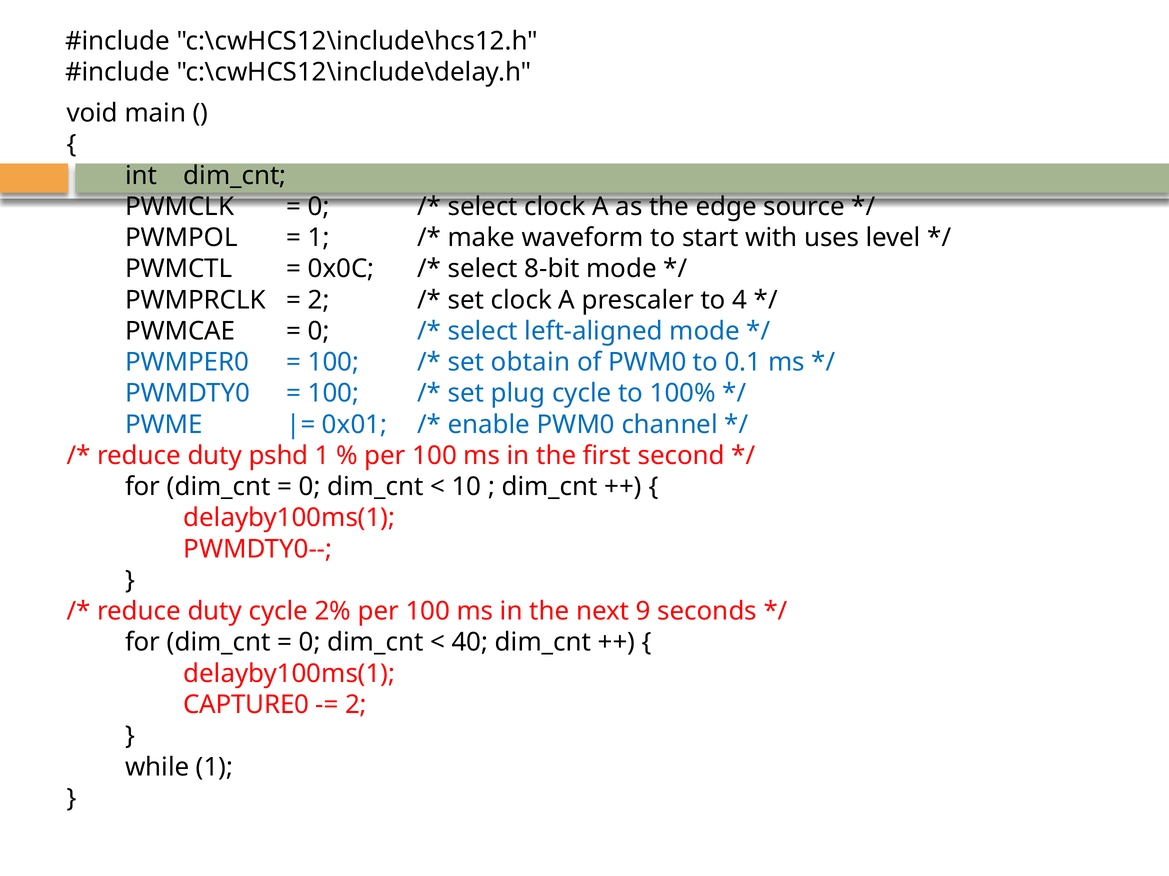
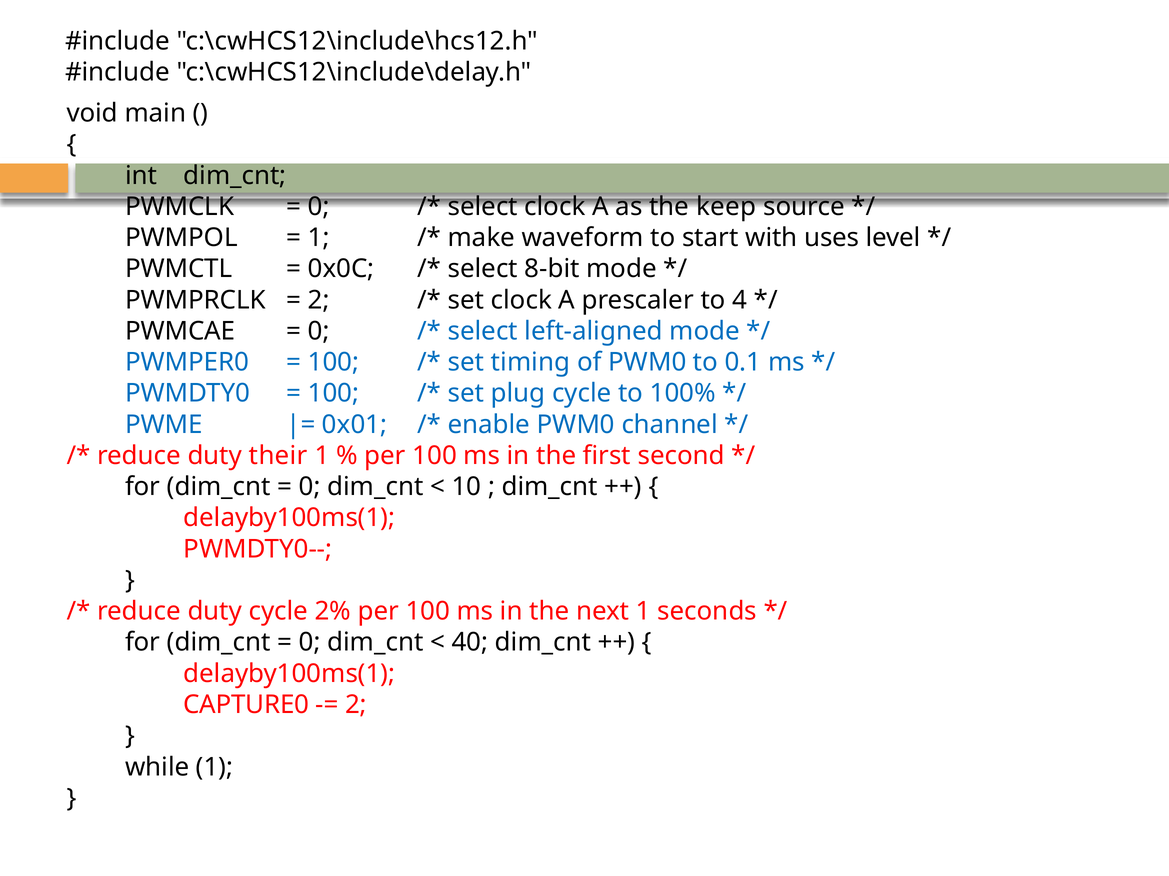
edge: edge -> keep (726, 207)
obtain: obtain -> timing (531, 363)
pshd: pshd -> their (278, 456)
next 9: 9 -> 1 (643, 612)
